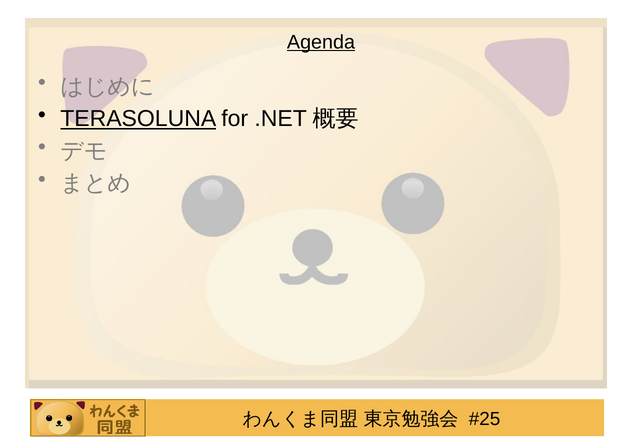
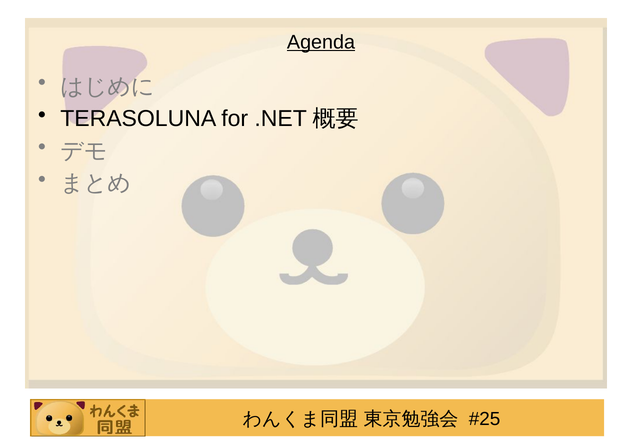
TERASOLUNA underline: present -> none (138, 119)
